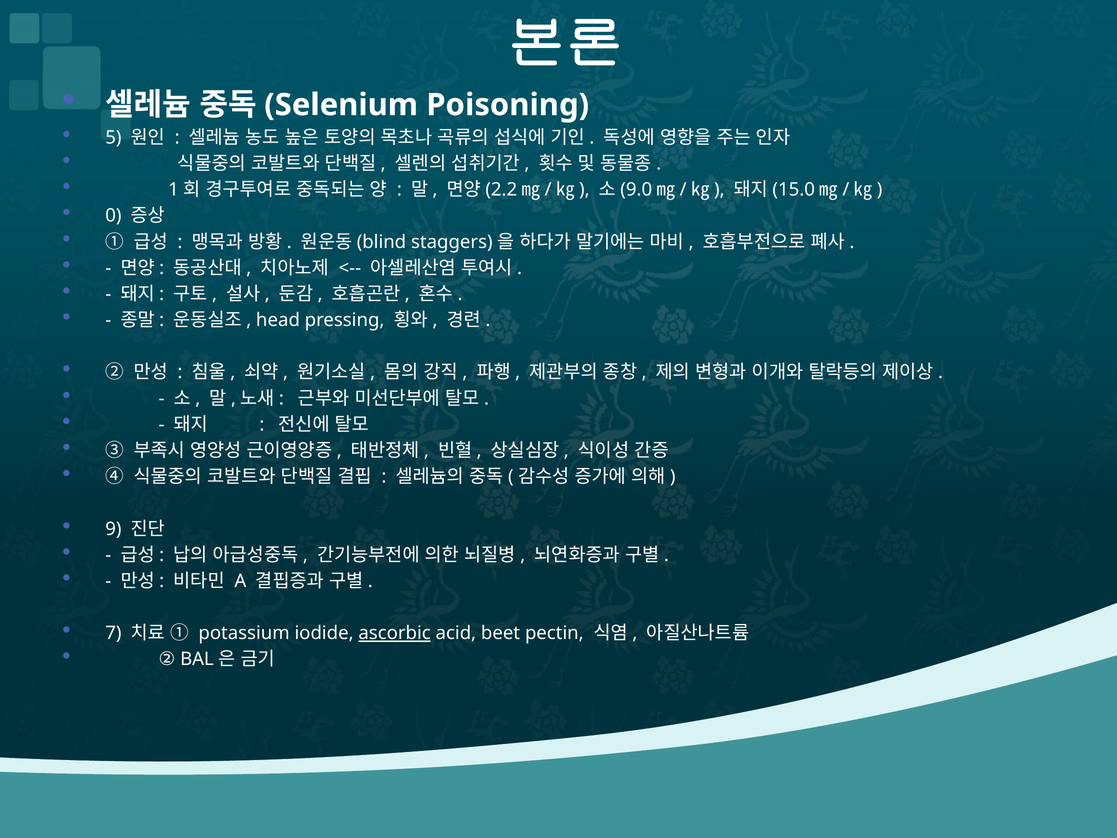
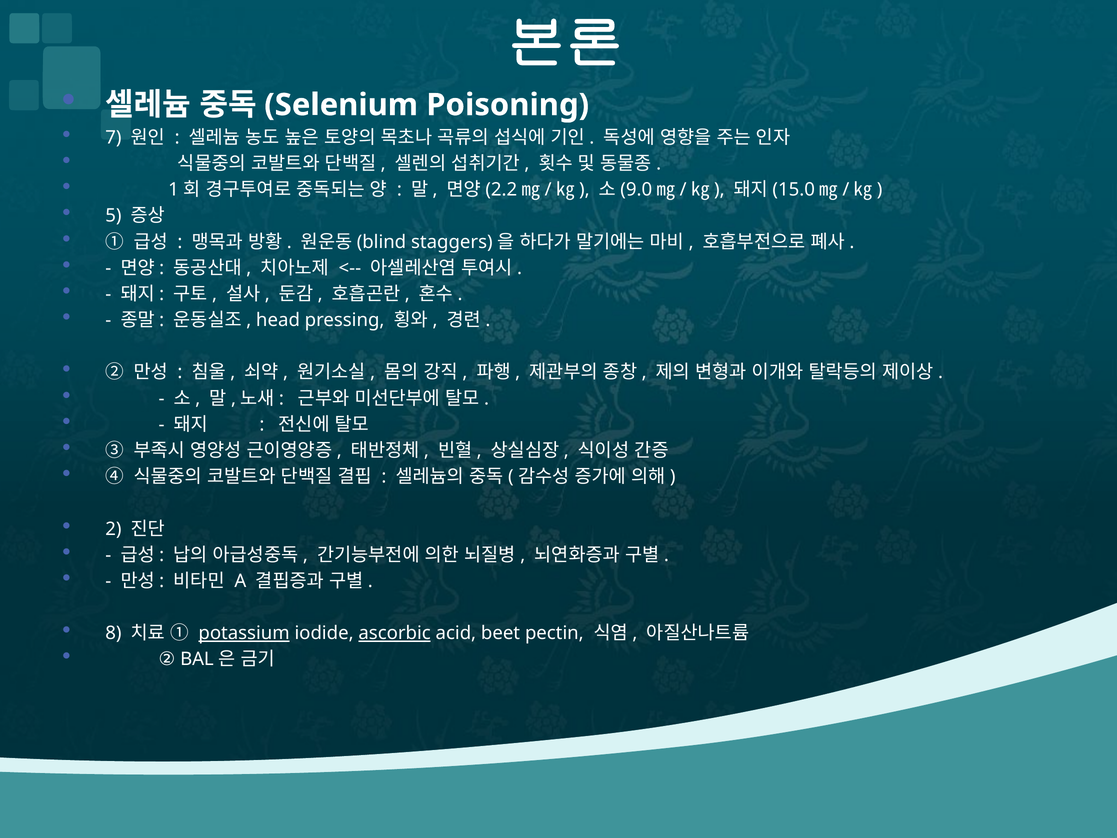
5: 5 -> 7 (113, 138)
0: 0 -> 5 (113, 216)
9: 9 -> 2 (113, 529)
7: 7 -> 8 (113, 633)
potassium underline: none -> present (244, 633)
